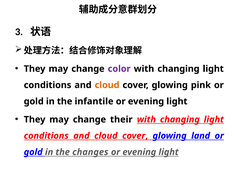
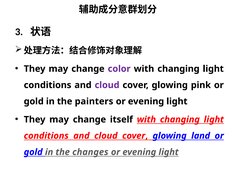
cloud colour: orange -> purple (107, 85)
infantile: infantile -> painters (94, 102)
their: their -> itself (121, 120)
